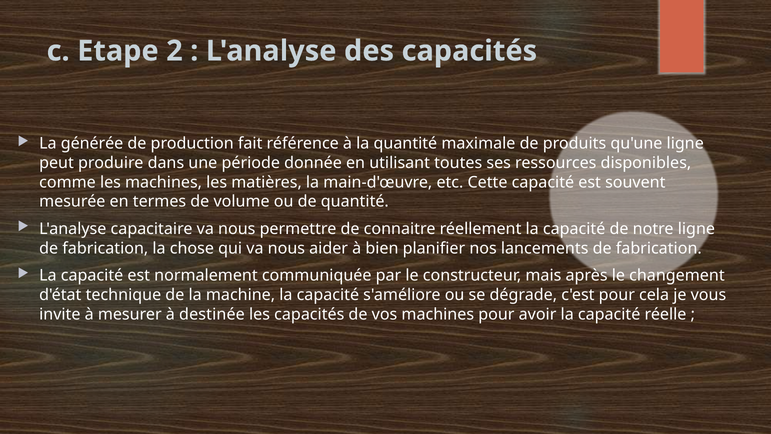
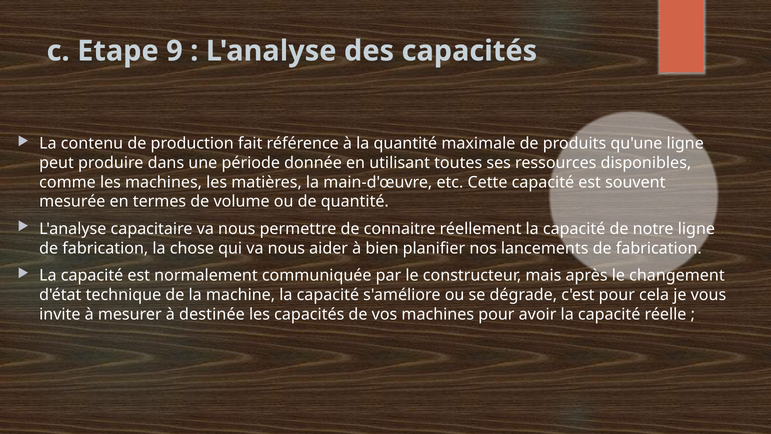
2: 2 -> 9 (174, 51)
générée: générée -> contenu (92, 144)
